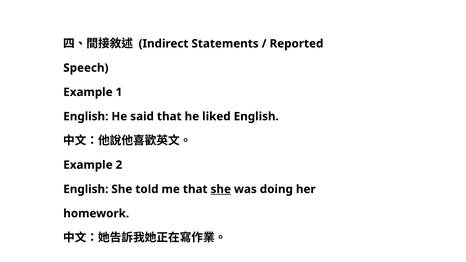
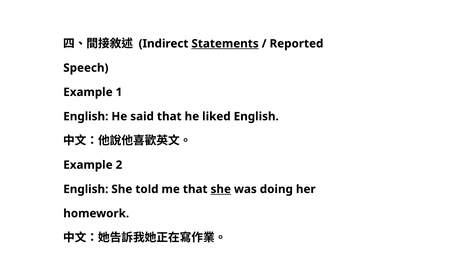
Statements underline: none -> present (225, 44)
